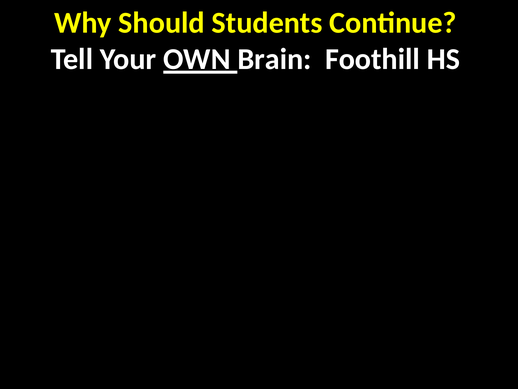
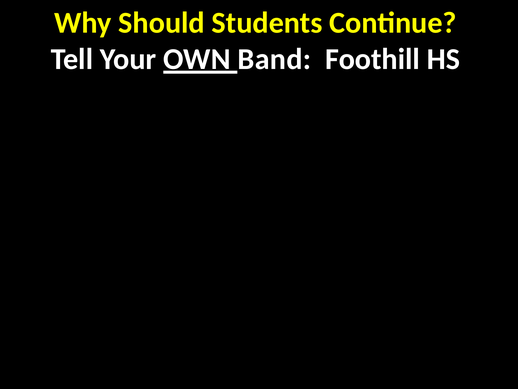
Brain: Brain -> Band (274, 59)
